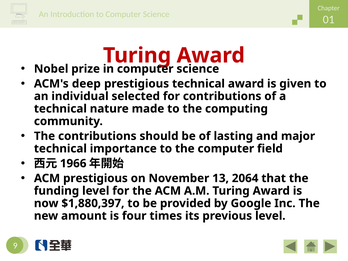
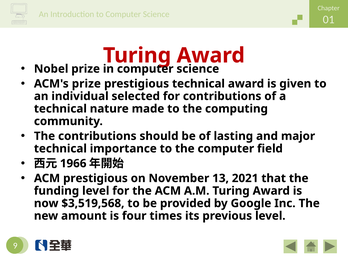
ACM's deep: deep -> prize (86, 84)
2064: 2064 -> 2021 (245, 178)
$1,880,397: $1,880,397 -> $3,519,568 (93, 203)
